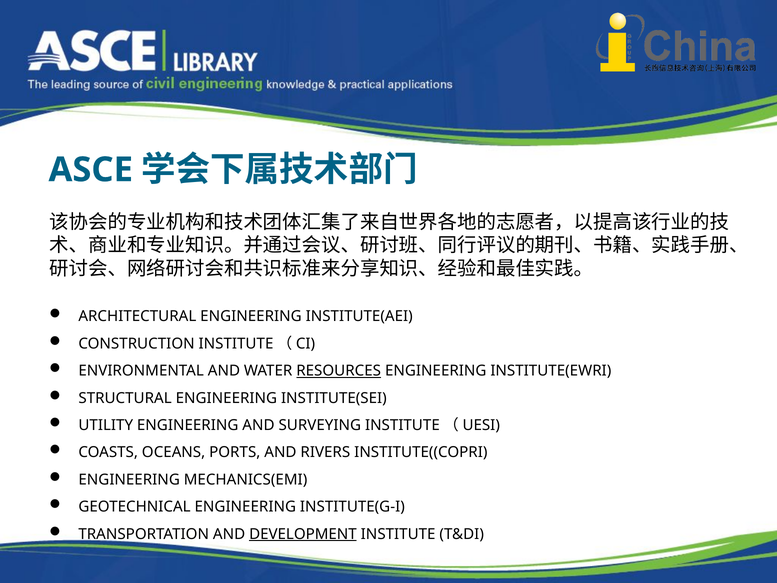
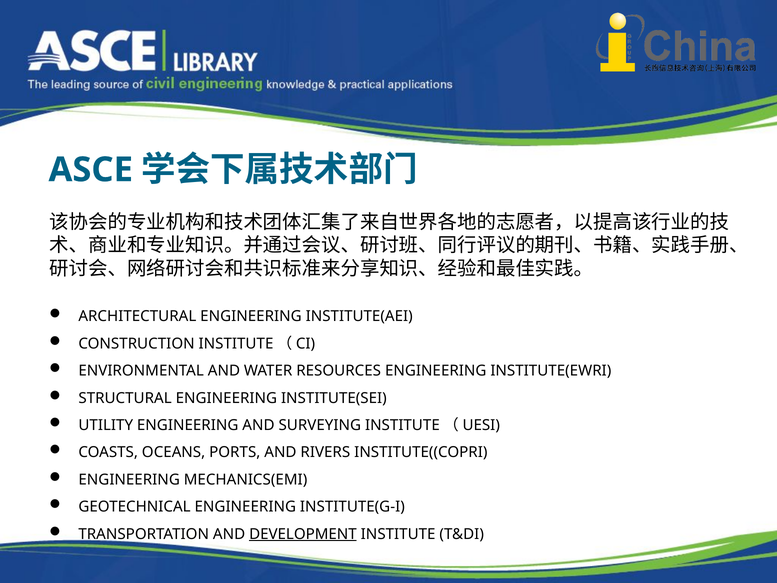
RESOURCES underline: present -> none (339, 371)
